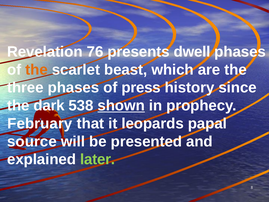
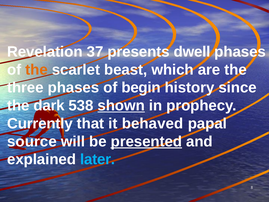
76: 76 -> 37 (95, 52)
press: press -> begin (141, 88)
February: February -> Currently (40, 123)
leopards: leopards -> behaved (153, 123)
presented underline: none -> present (146, 141)
later colour: light green -> light blue (98, 159)
